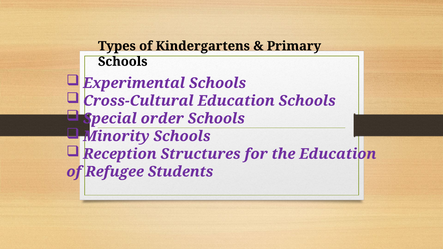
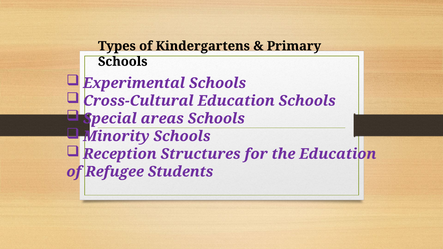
order: order -> areas (162, 119)
